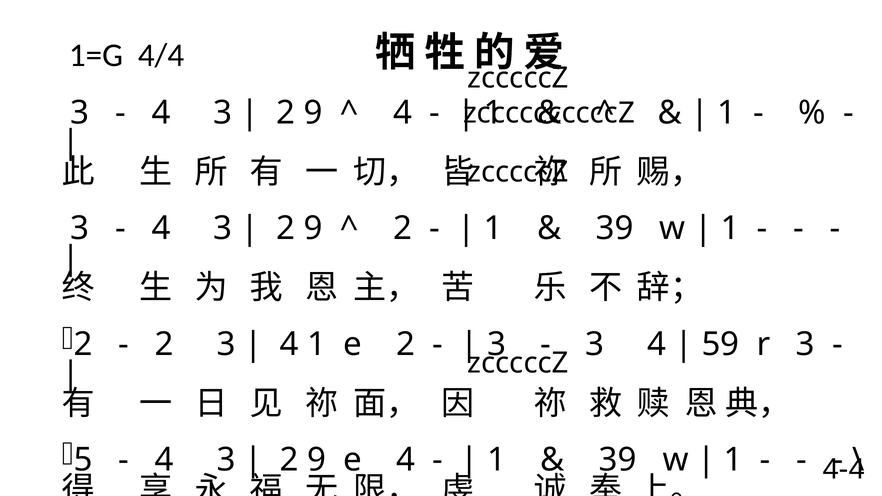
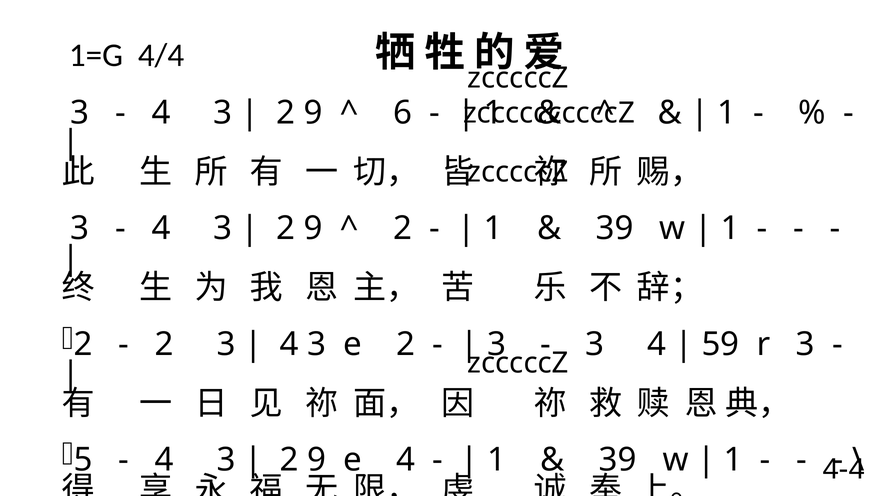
4: 4 -> 6 (403, 113)
1: 1 -> 3 (317, 344)
